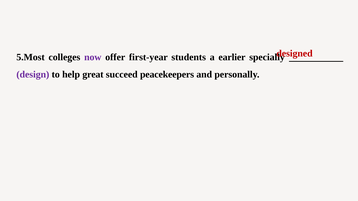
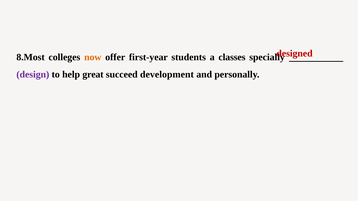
5.Most: 5.Most -> 8.Most (31, 57)
now colour: purple -> orange (93, 57)
earlier: earlier -> classes (232, 57)
peacekeepers: peacekeepers -> development (167, 75)
